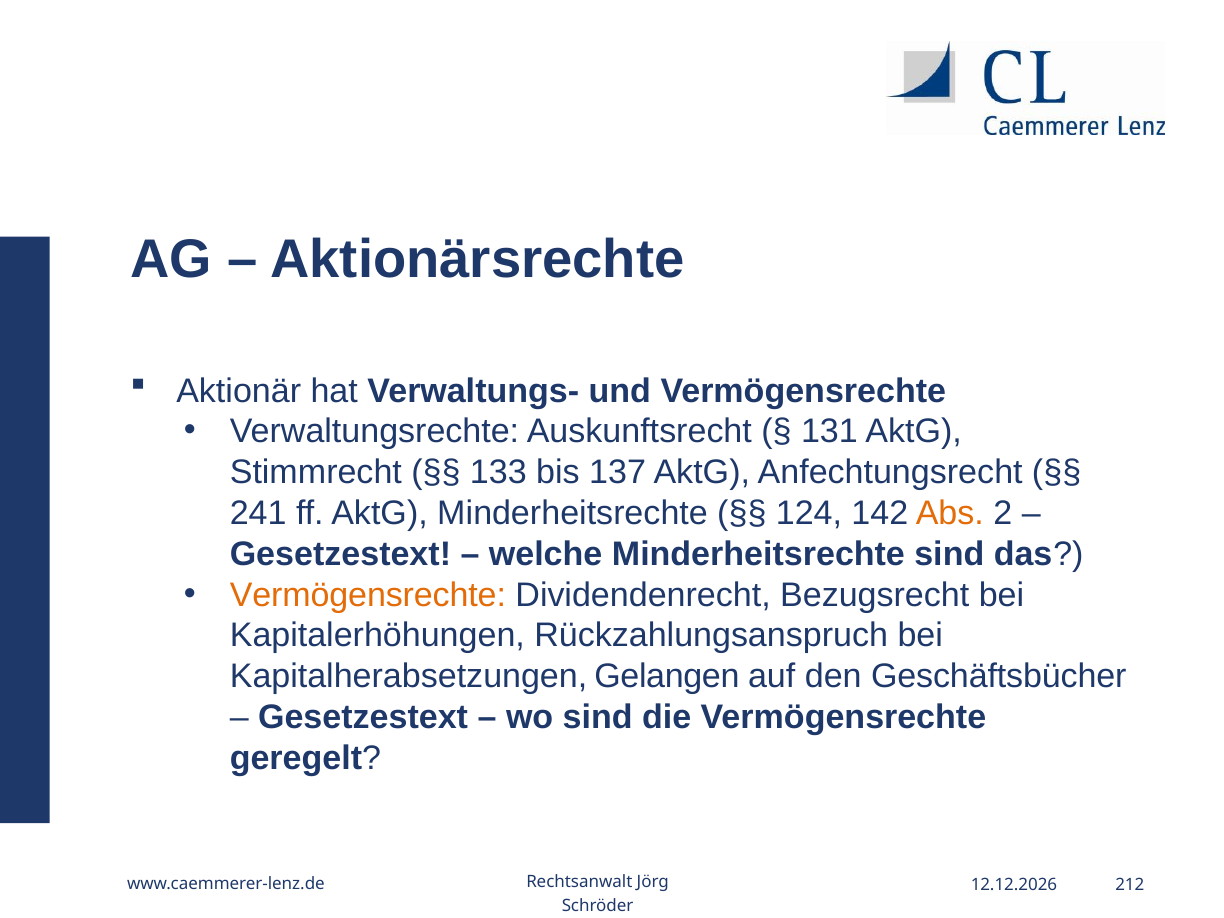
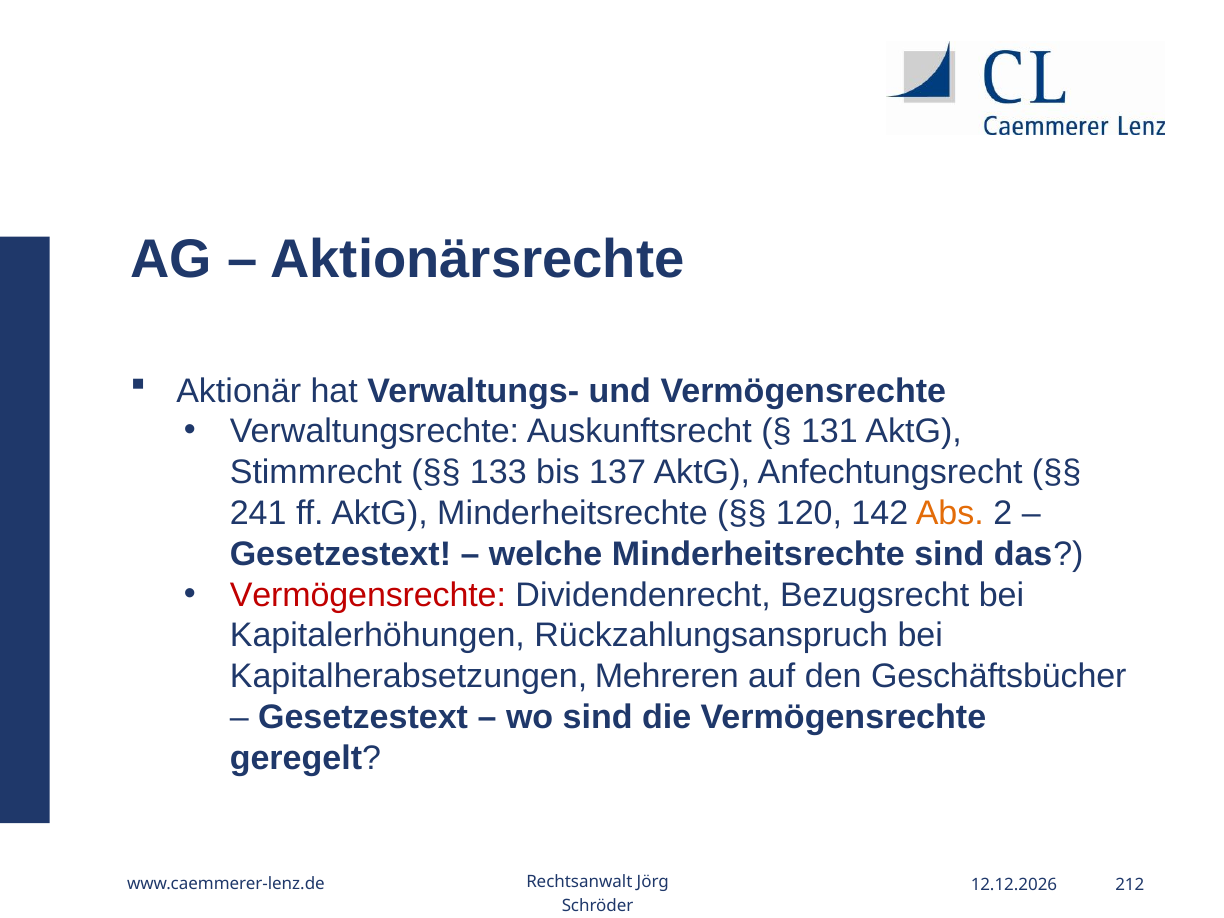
124: 124 -> 120 (809, 513)
Vermögensrechte colour: orange -> red (368, 595)
Gelangen: Gelangen -> Mehreren (667, 677)
